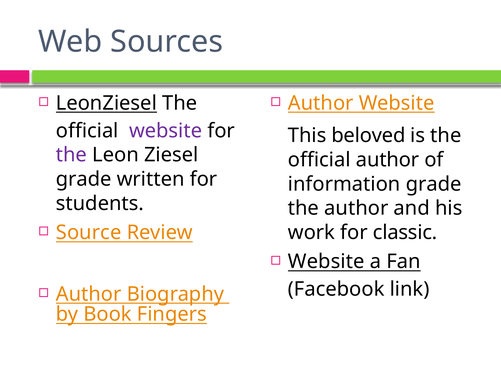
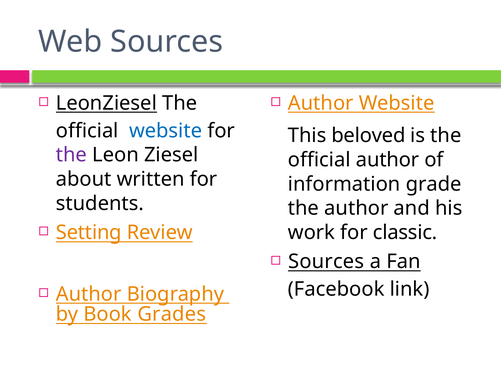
website colour: purple -> blue (166, 131)
grade: grade -> about (84, 179)
Source: Source -> Setting (89, 232)
Website: Website -> Sources (326, 261)
Fingers: Fingers -> Grades (172, 314)
